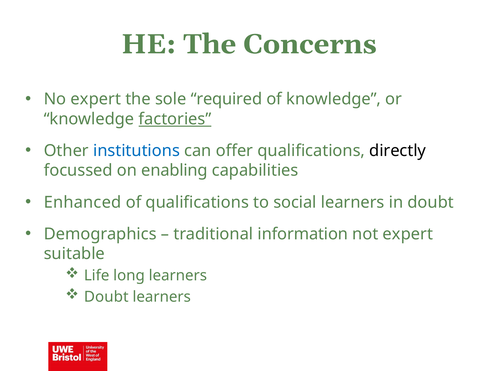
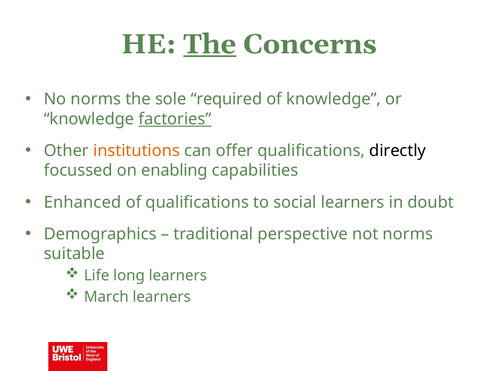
The underline: none -> present (210, 44)
No expert: expert -> norms (96, 99)
institutions colour: blue -> orange (137, 151)
information: information -> perspective (303, 234)
not expert: expert -> norms (408, 234)
Doubt: Doubt -> March (106, 296)
